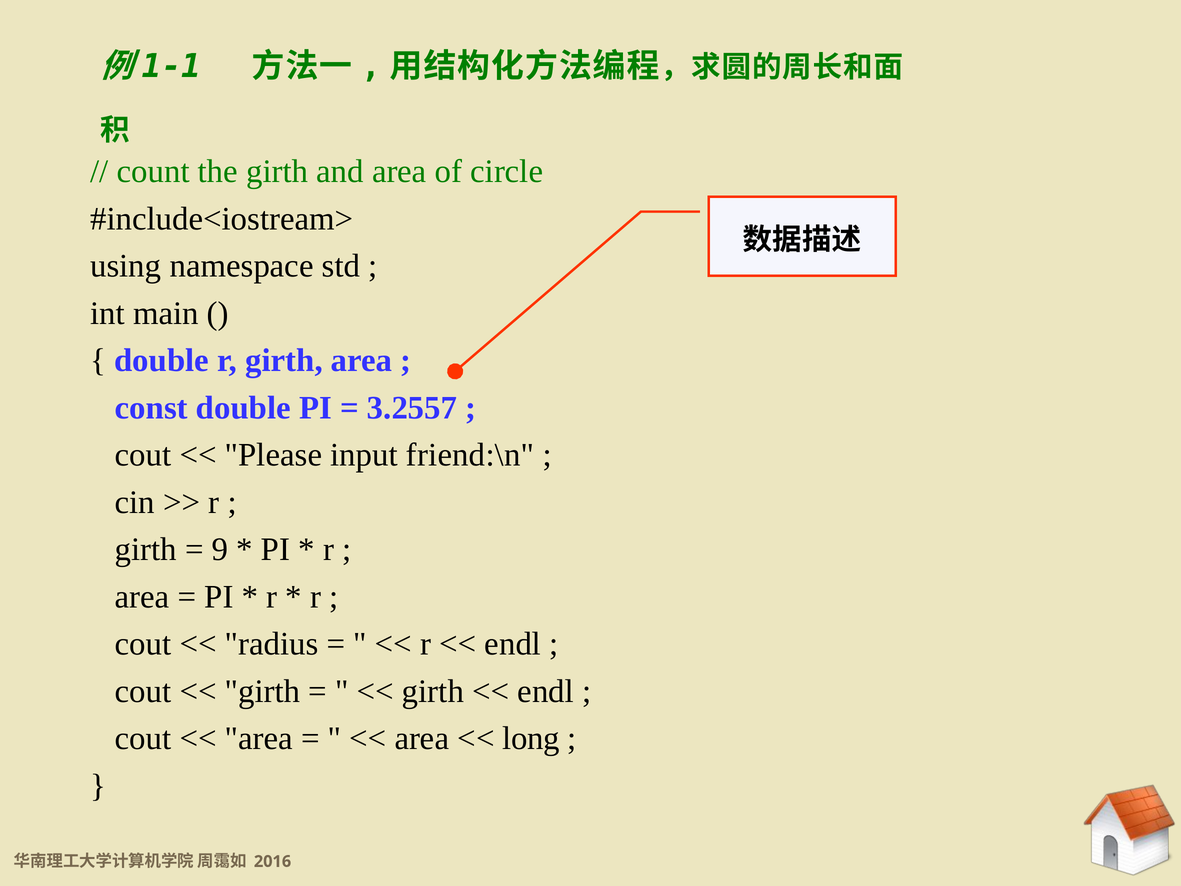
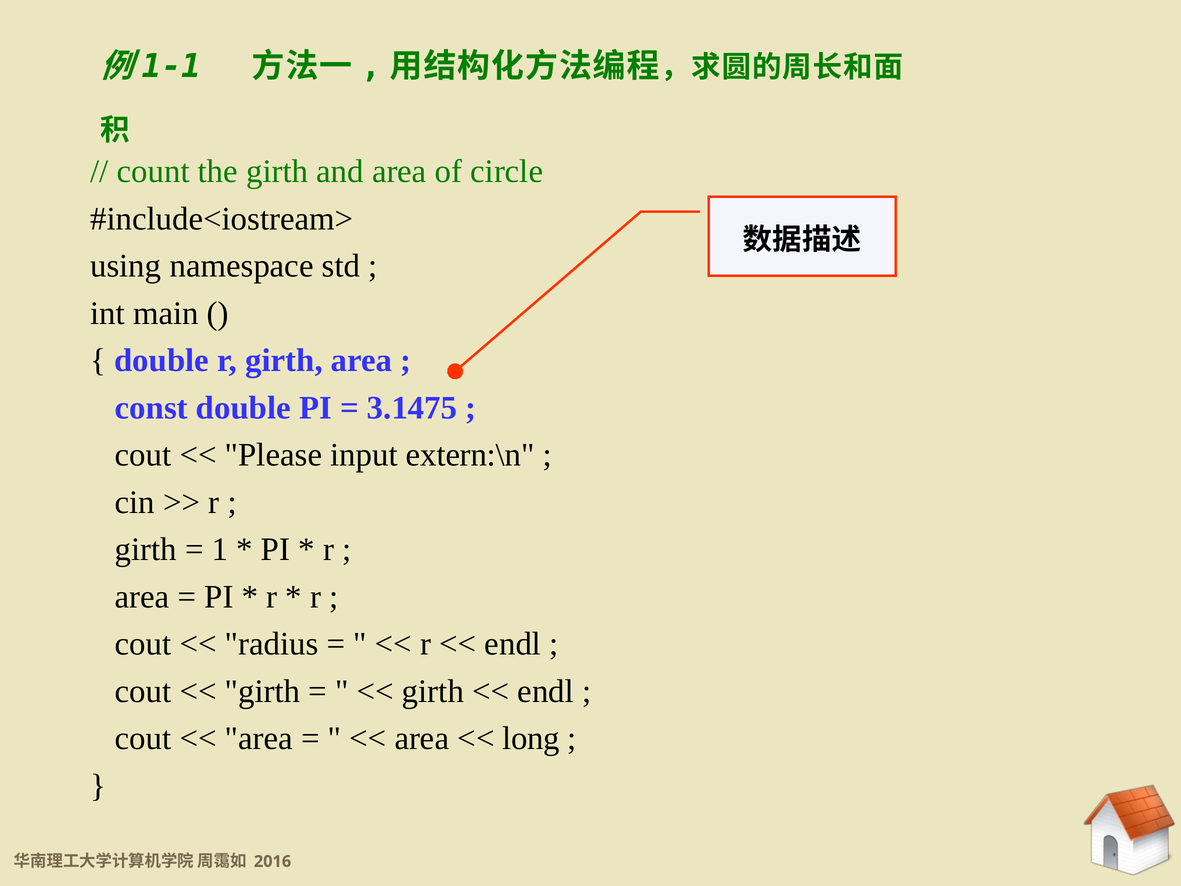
3.2557: 3.2557 -> 3.1475 (412, 408)
friend:\n: friend:\n -> extern:\n (470, 455)
9: 9 -> 1 (220, 549)
